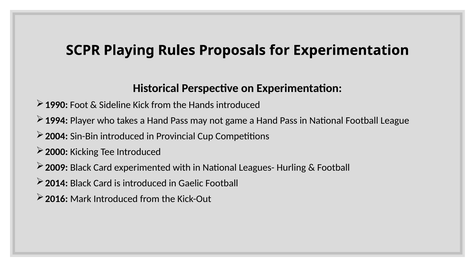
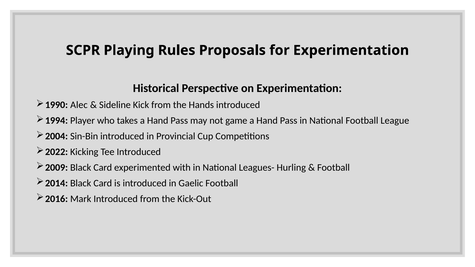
Foot: Foot -> Alec (79, 105)
2000: 2000 -> 2022 (57, 152)
